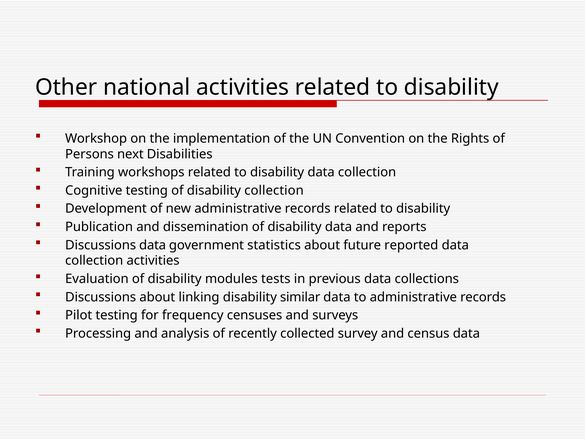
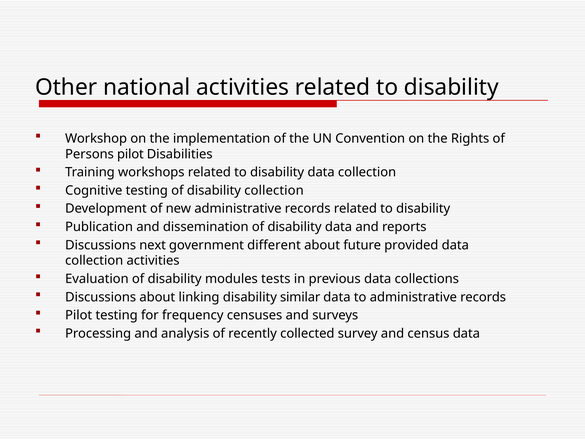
Persons next: next -> pilot (130, 154)
Discussions data: data -> next (153, 245)
statistics: statistics -> different (274, 245)
reported: reported -> provided (411, 245)
